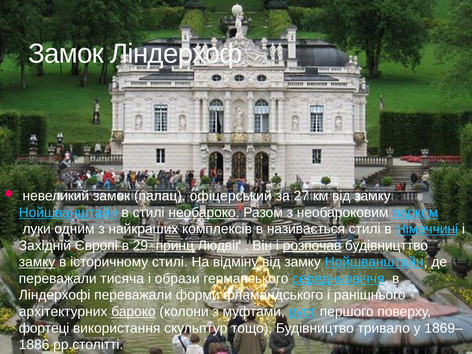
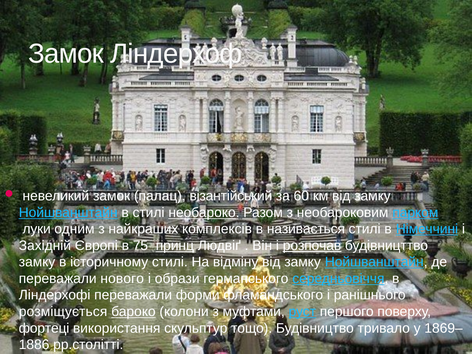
офіцерський: офіцерський -> візантійський (231, 196)
27: 27 -> 60 (301, 196)
29: 29 -> 75 (140, 246)
замку underline: present -> none (37, 262)
тисяча: тисяча -> нового (122, 279)
архітектурних: архітектурних -> розміщується (63, 312)
